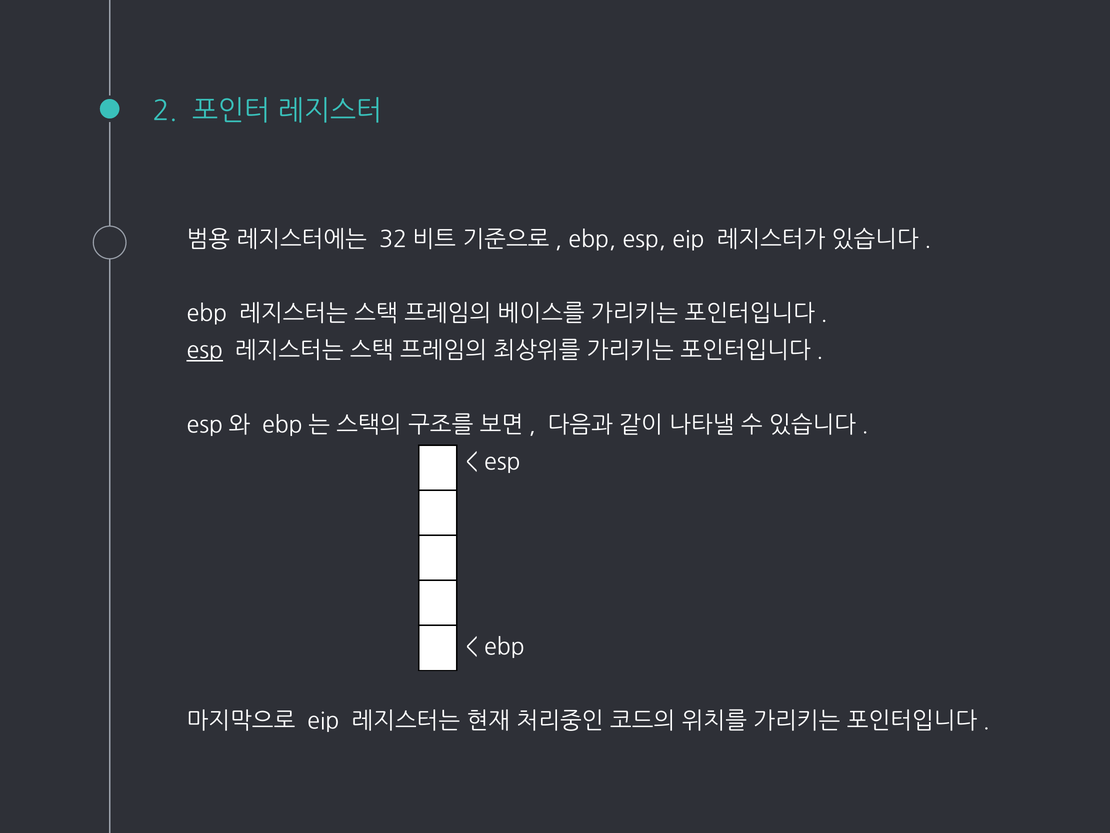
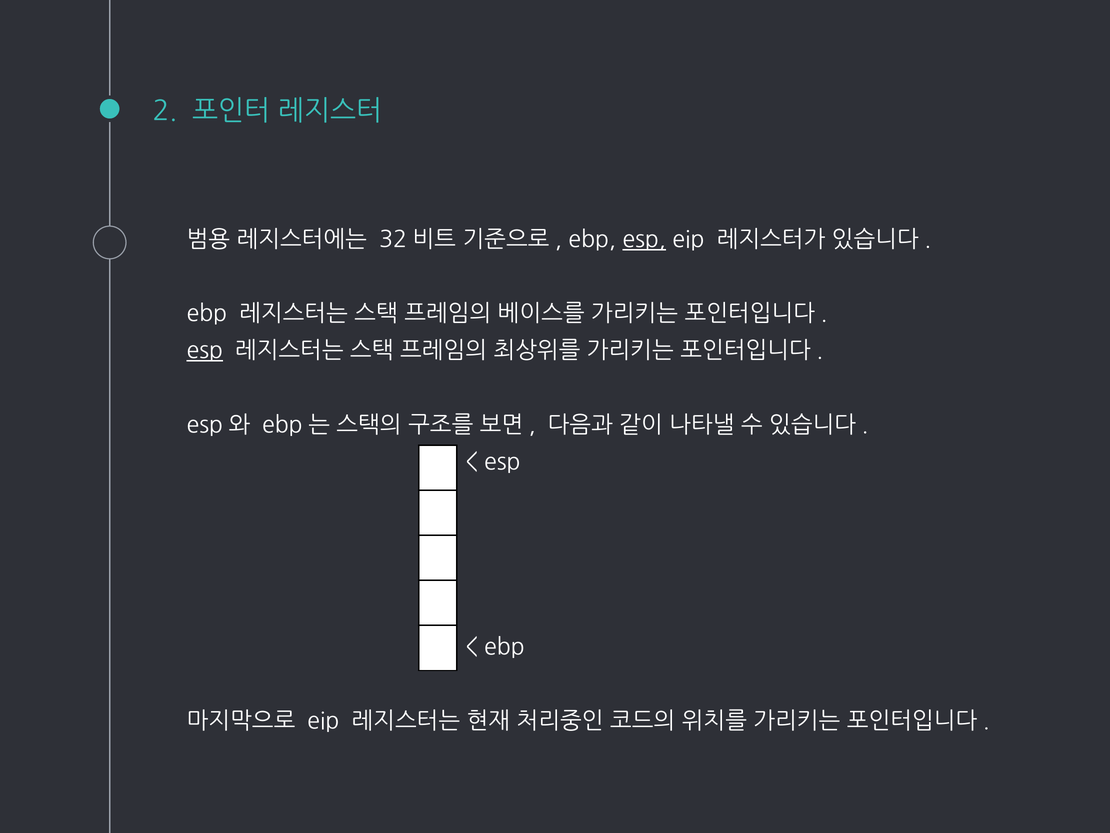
esp underline: none -> present (644, 240)
